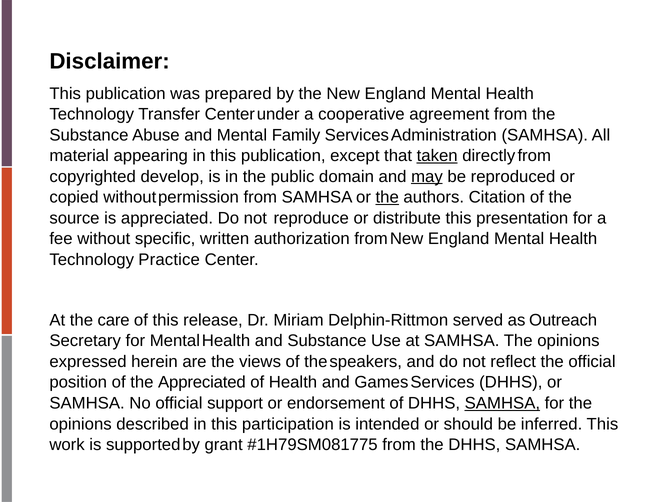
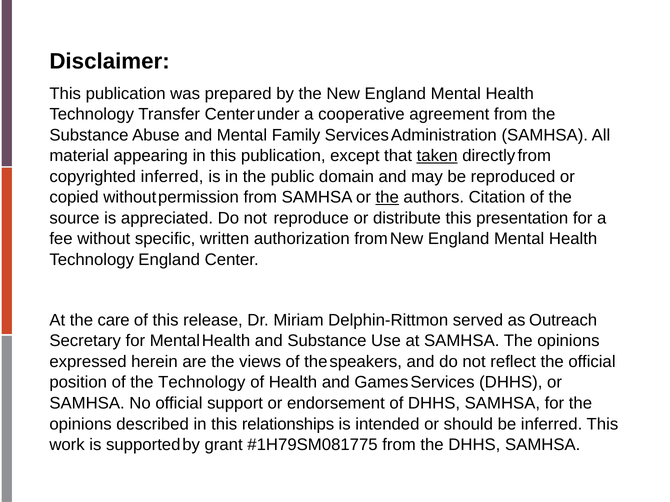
copyrighted develop: develop -> inferred (172, 177)
may underline: present -> none (427, 177)
Technology Practice: Practice -> England (169, 260)
the Appreciated: Appreciated -> Technology (202, 383)
SAMHSA underline: present -> none (502, 404)
participation: participation -> relationships (288, 424)
